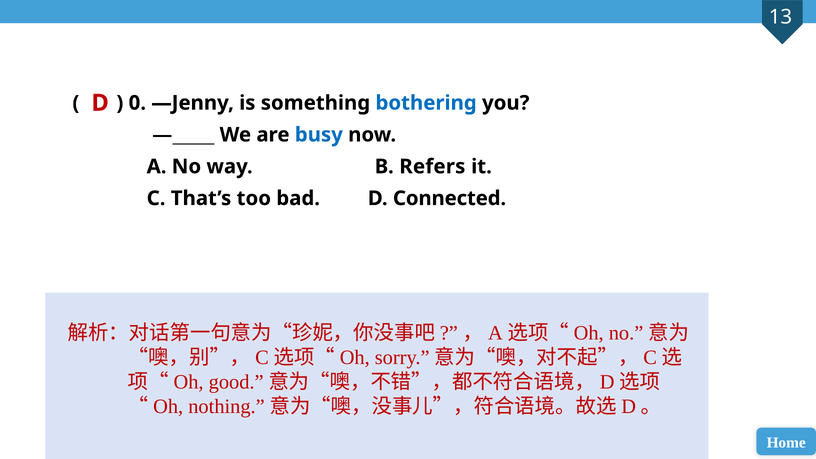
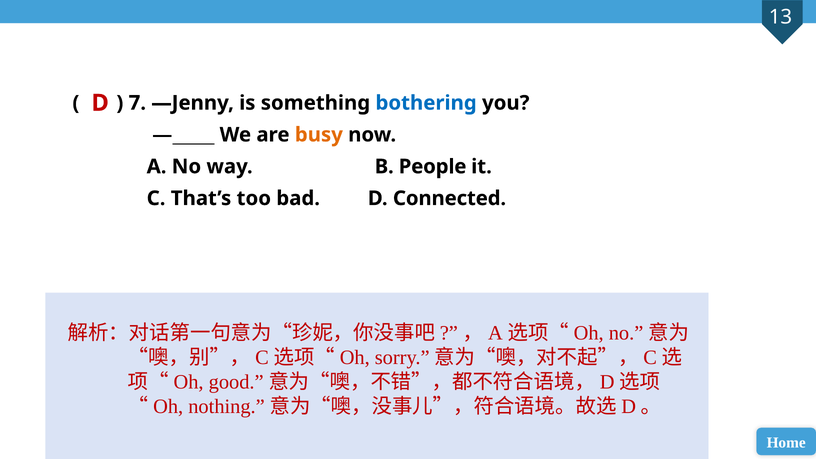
0: 0 -> 7 (137, 103)
busy colour: blue -> orange (319, 135)
Refers: Refers -> People (433, 167)
